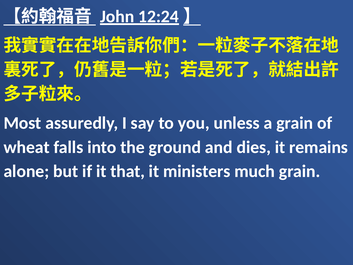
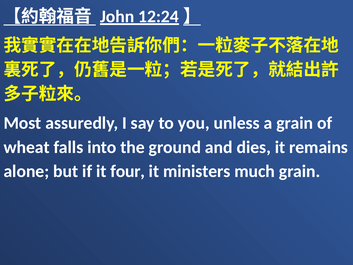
that: that -> four (128, 171)
